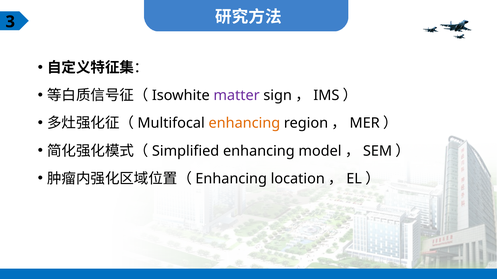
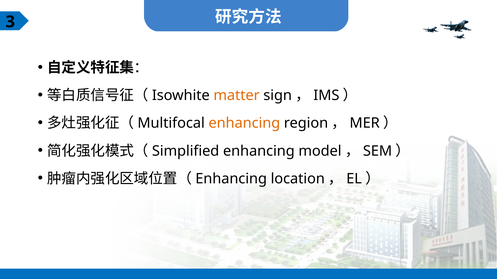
matter colour: purple -> orange (237, 96)
